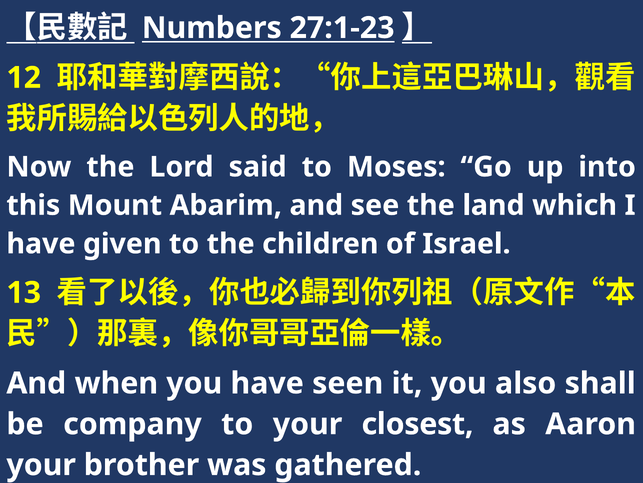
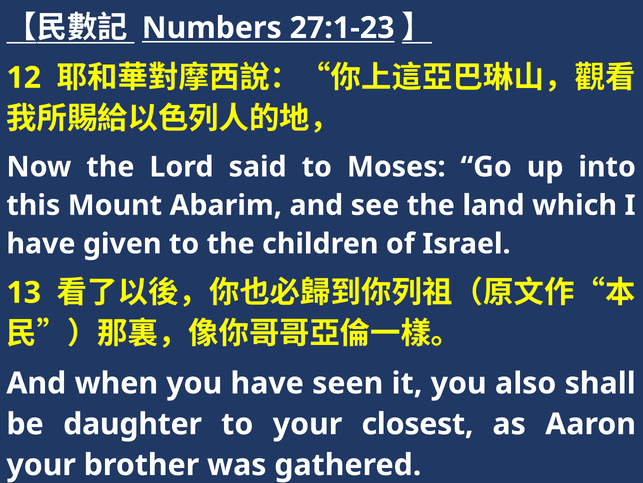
company: company -> daughter (133, 424)
